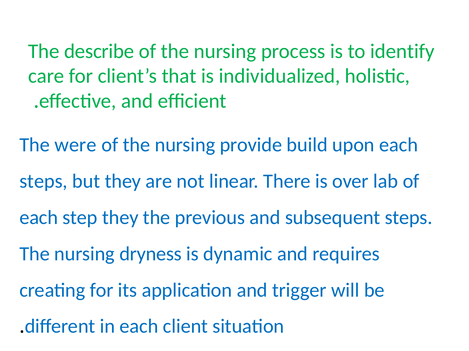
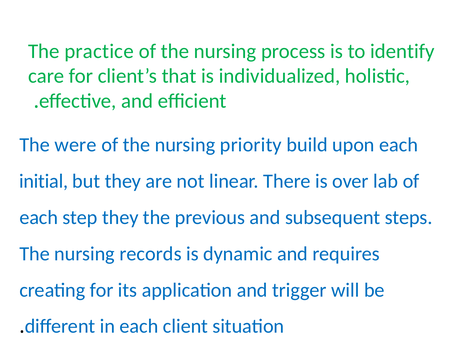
describe: describe -> practice (99, 51)
provide: provide -> priority (251, 145)
steps: steps -> initial (44, 182)
dryness: dryness -> records (150, 254)
